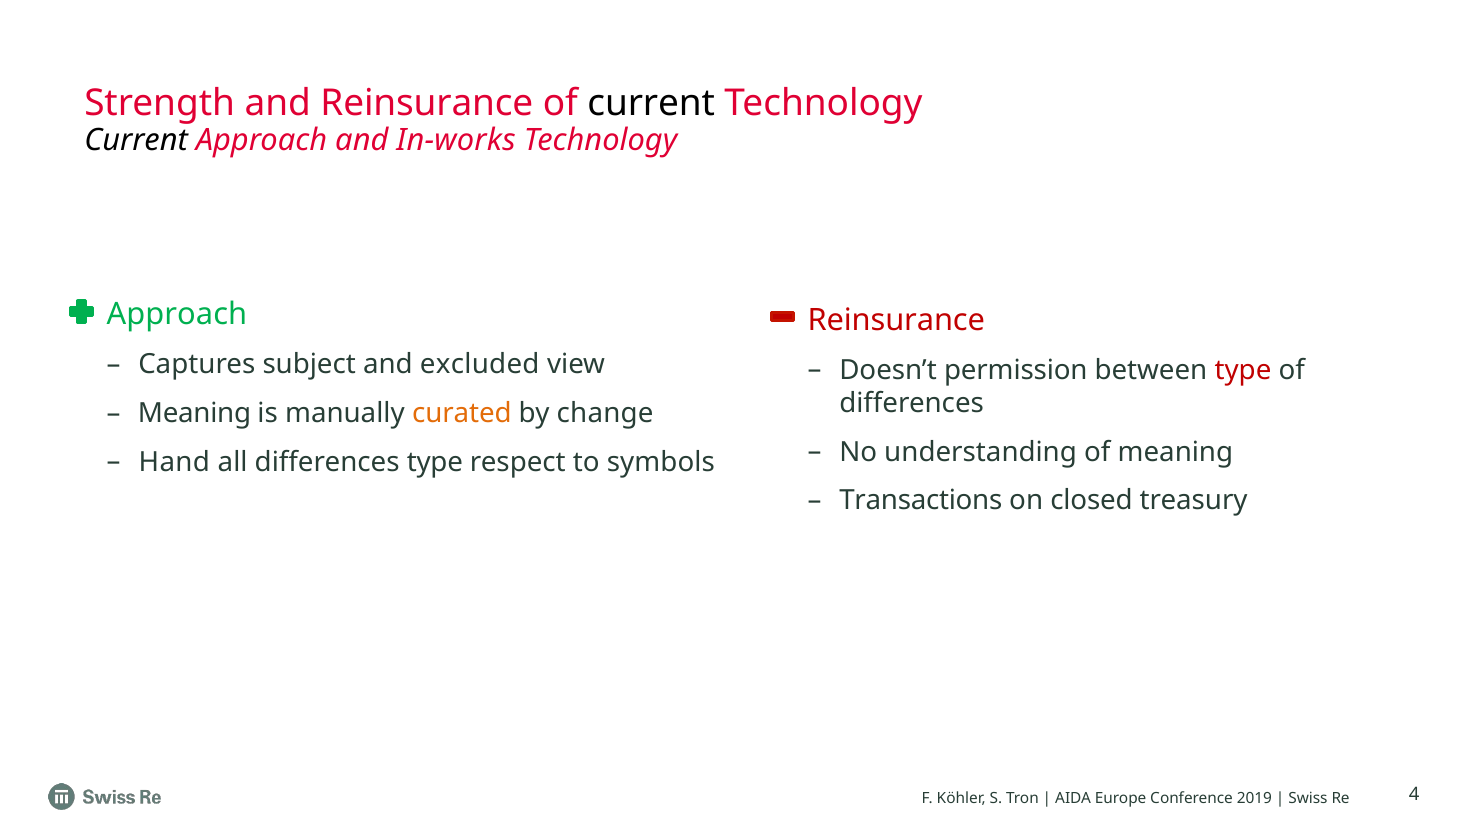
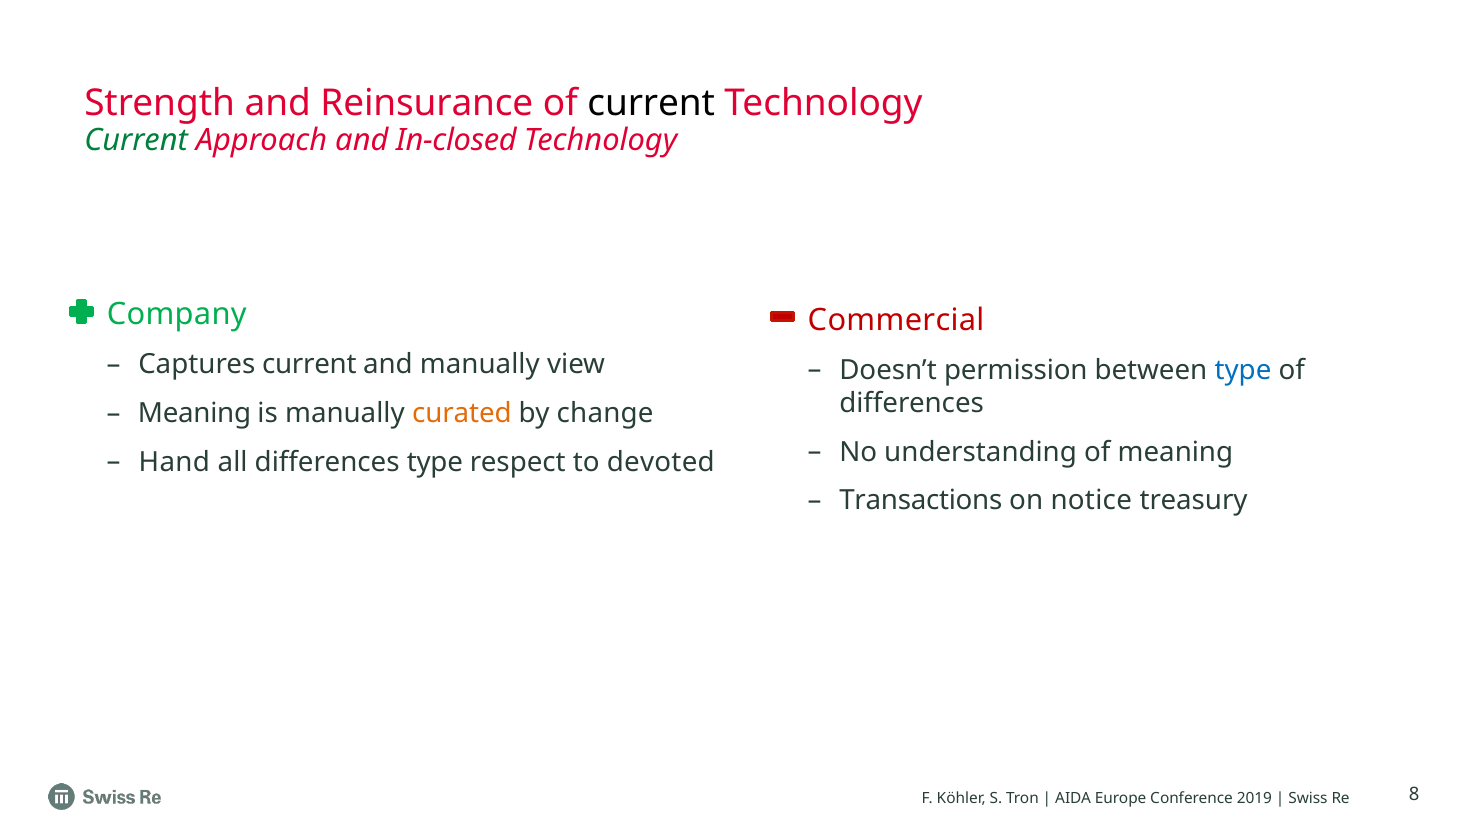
Current colour: black -> green (136, 140)
In-works: In-works -> In-closed (456, 140)
Approach: Approach -> Company (177, 314)
Reinsurance: Reinsurance -> Commercial (896, 320)
Captures subject: subject -> current (309, 365)
and excluded: excluded -> manually (480, 365)
type colour: red -> blue (1243, 370)
symbols: symbols -> devoted (661, 462)
closed: closed -> notice (1091, 501)
4: 4 -> 8 (1414, 794)
